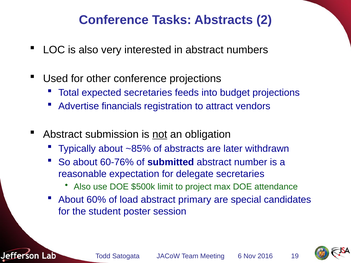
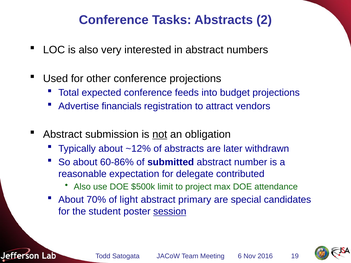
expected secretaries: secretaries -> conference (148, 93)
~85%: ~85% -> ~12% (138, 149)
60-76%: 60-76% -> 60-86% (117, 162)
delegate secretaries: secretaries -> contributed (240, 174)
60%: 60% -> 70% (96, 200)
load: load -> light (129, 200)
session underline: none -> present (170, 212)
